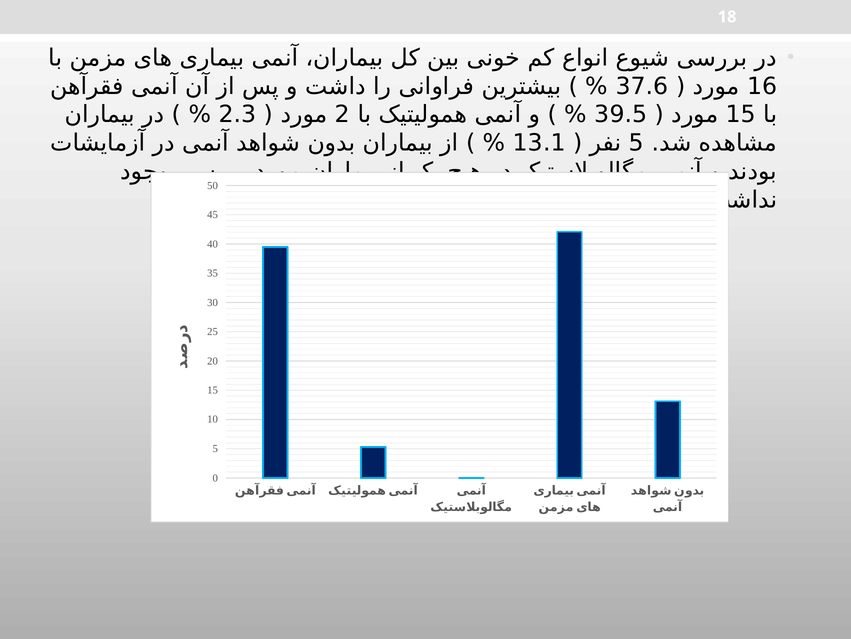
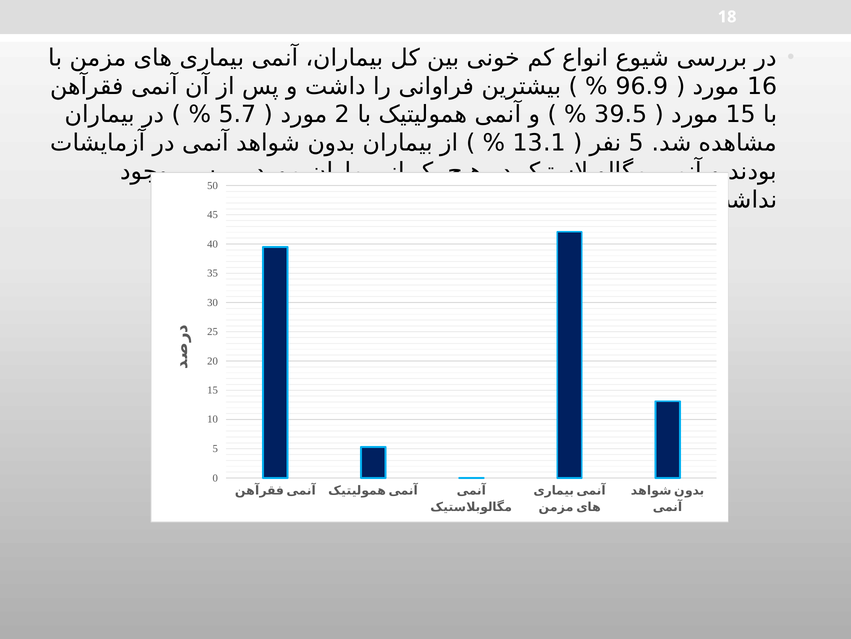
37.6: 37.6 -> 96.9 (642, 86)
2.3: 2.3 -> 5.7 (237, 115)
